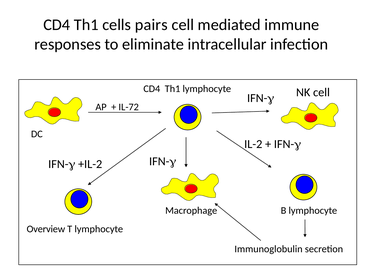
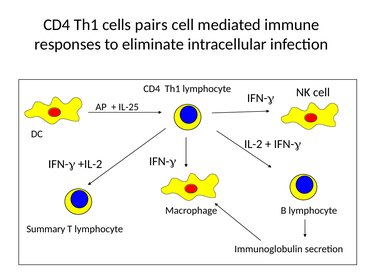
IL-72: IL-72 -> IL-25 (129, 107)
Overview: Overview -> Summary (46, 229)
